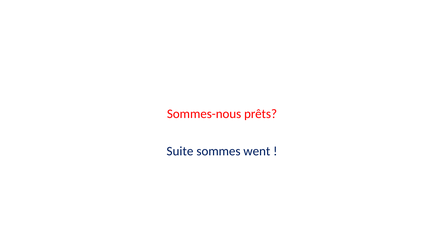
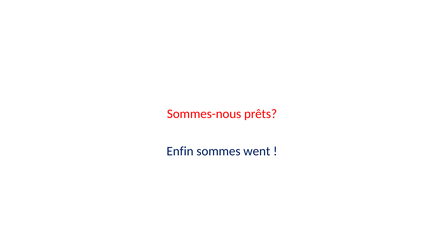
Suite: Suite -> Enfin (180, 151)
